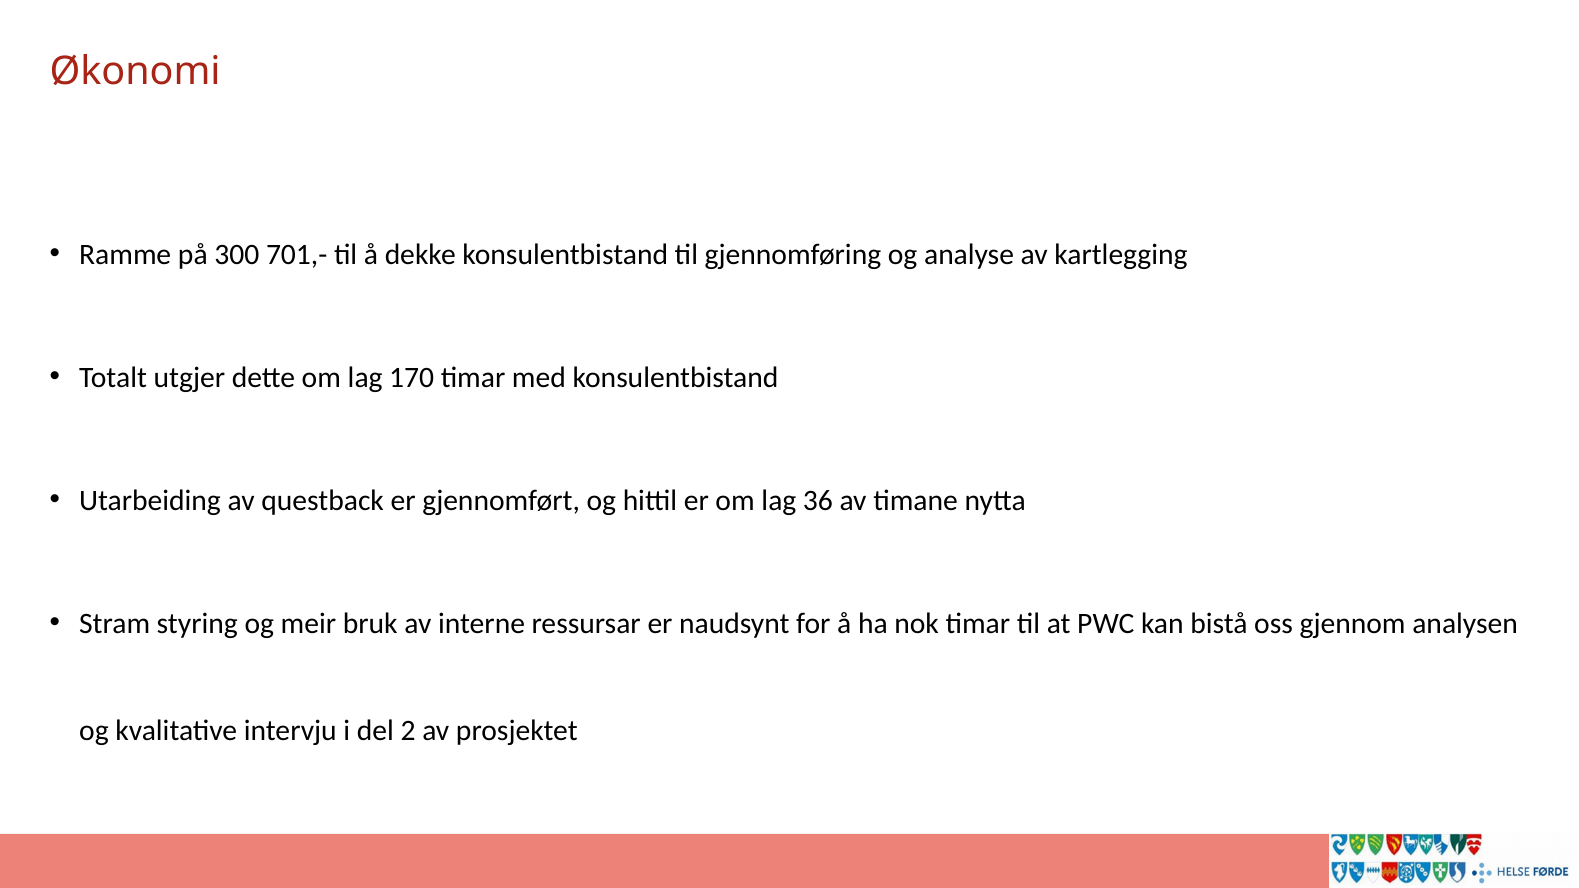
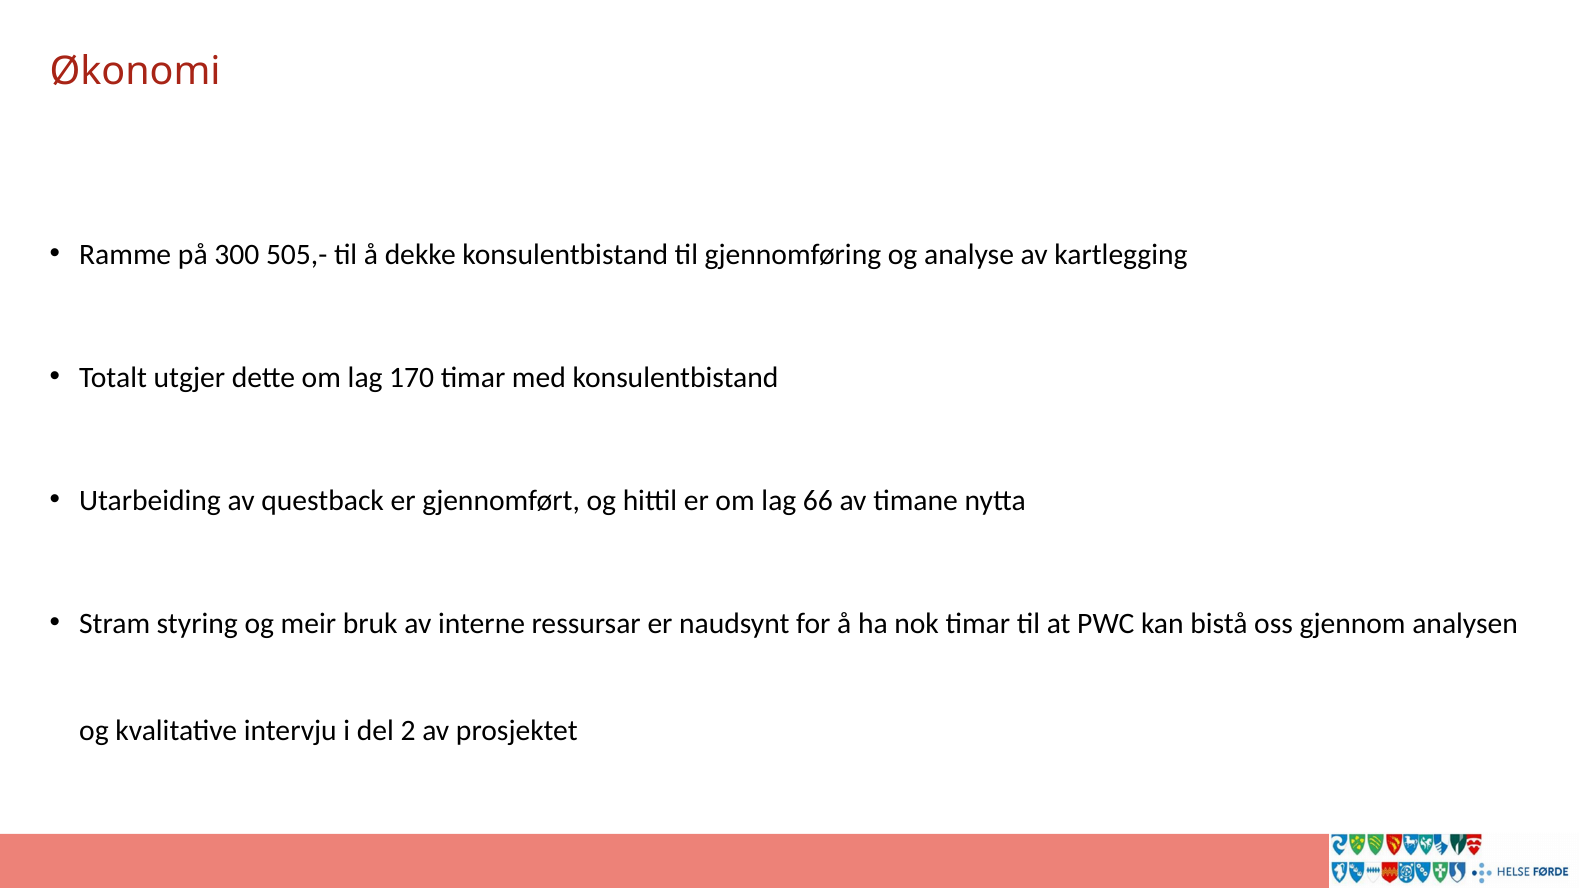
701,-: 701,- -> 505,- (297, 255)
36: 36 -> 66 (818, 501)
